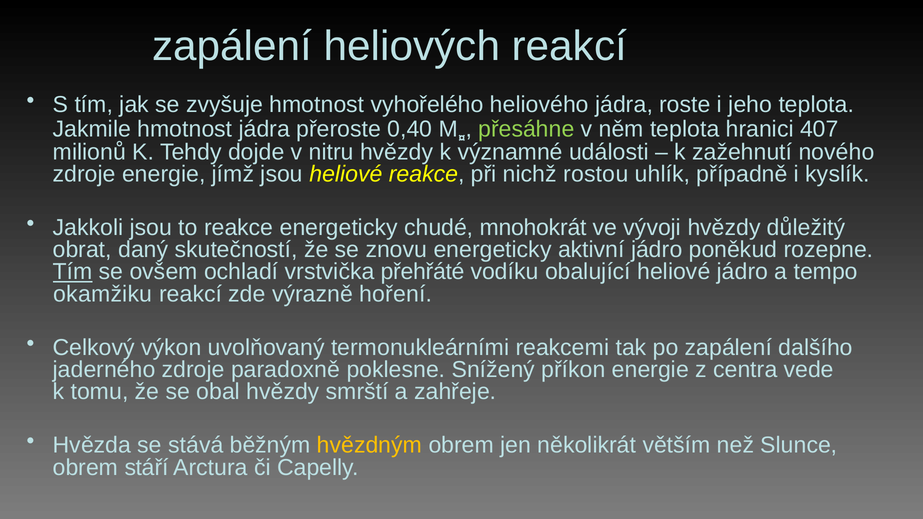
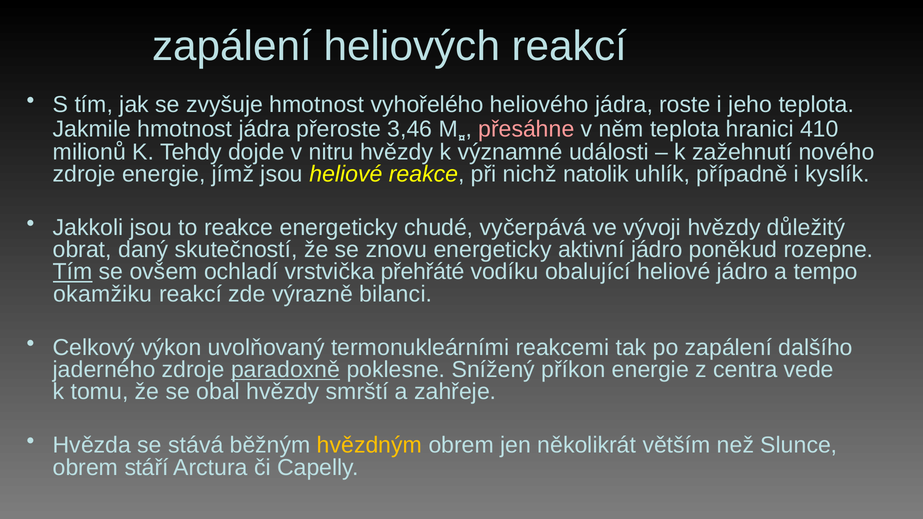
0,40: 0,40 -> 3,46 (410, 129)
přesáhne colour: light green -> pink (526, 129)
407: 407 -> 410 (819, 129)
rostou: rostou -> natolik (596, 174)
mnohokrát: mnohokrát -> vyčerpává (533, 228)
hoření: hoření -> bilanci (396, 294)
paradoxně underline: none -> present (286, 370)
